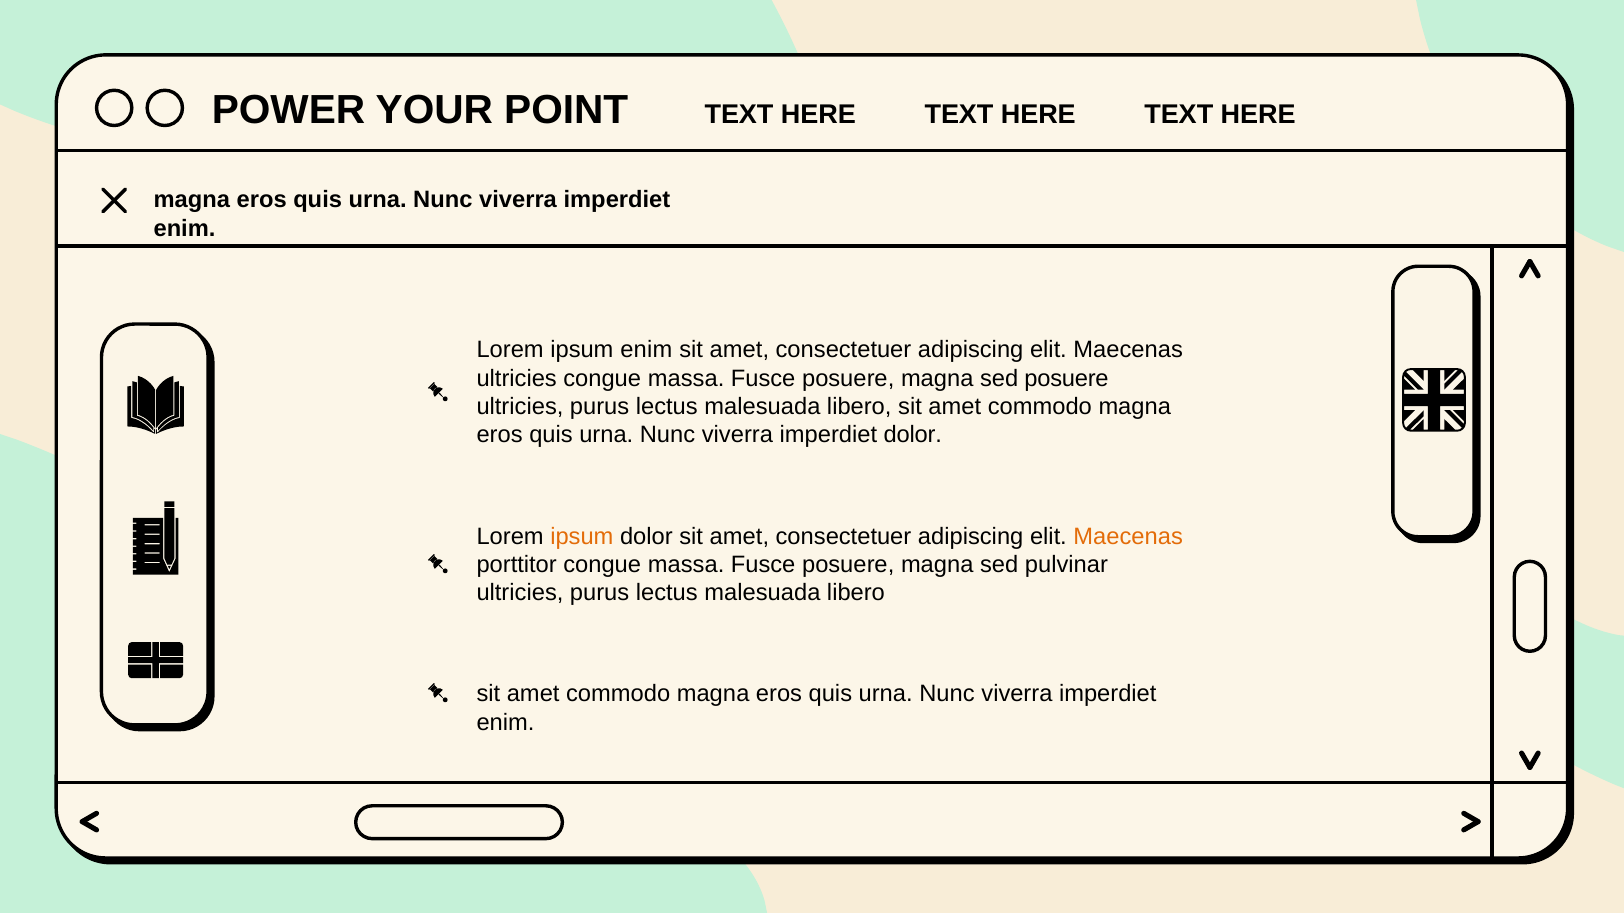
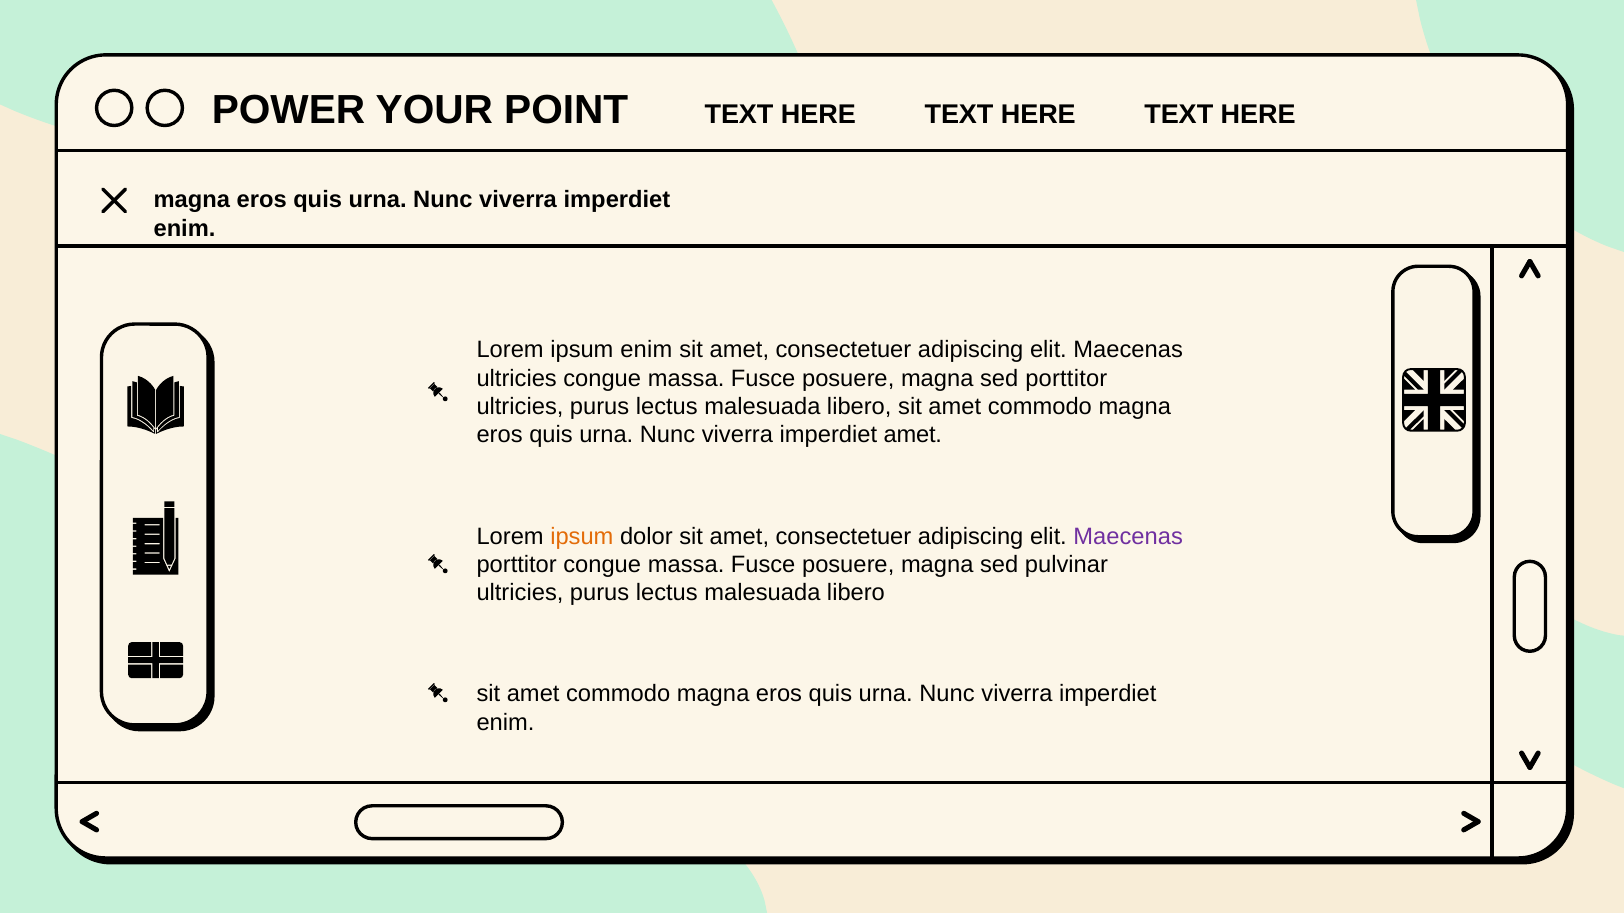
sed posuere: posuere -> porttitor (1066, 379)
imperdiet dolor: dolor -> amet (913, 435)
Maecenas colour: orange -> purple (1128, 537)
